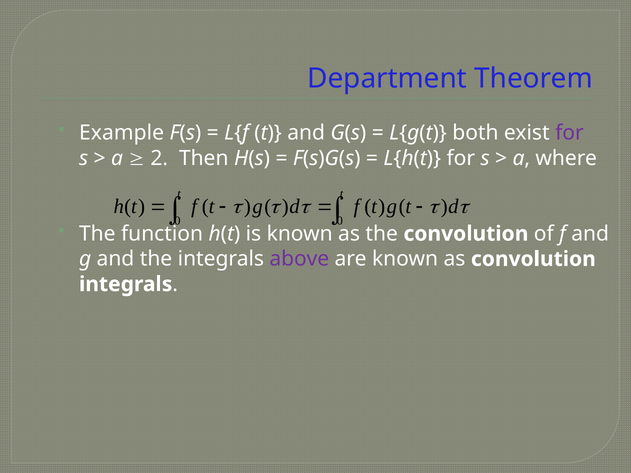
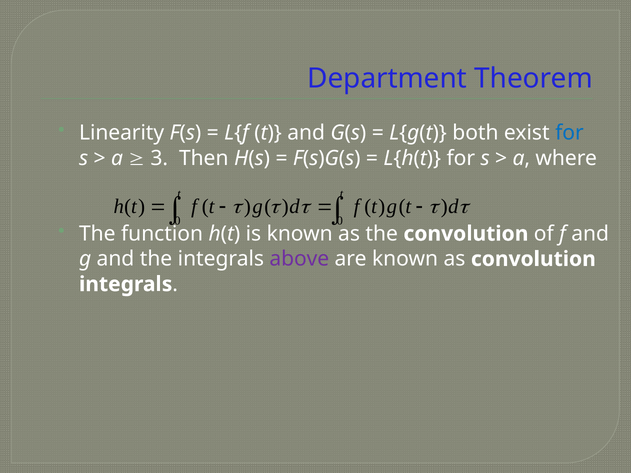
Example: Example -> Linearity (122, 133)
for colour: purple -> blue (569, 133)
2: 2 -> 3 (159, 158)
